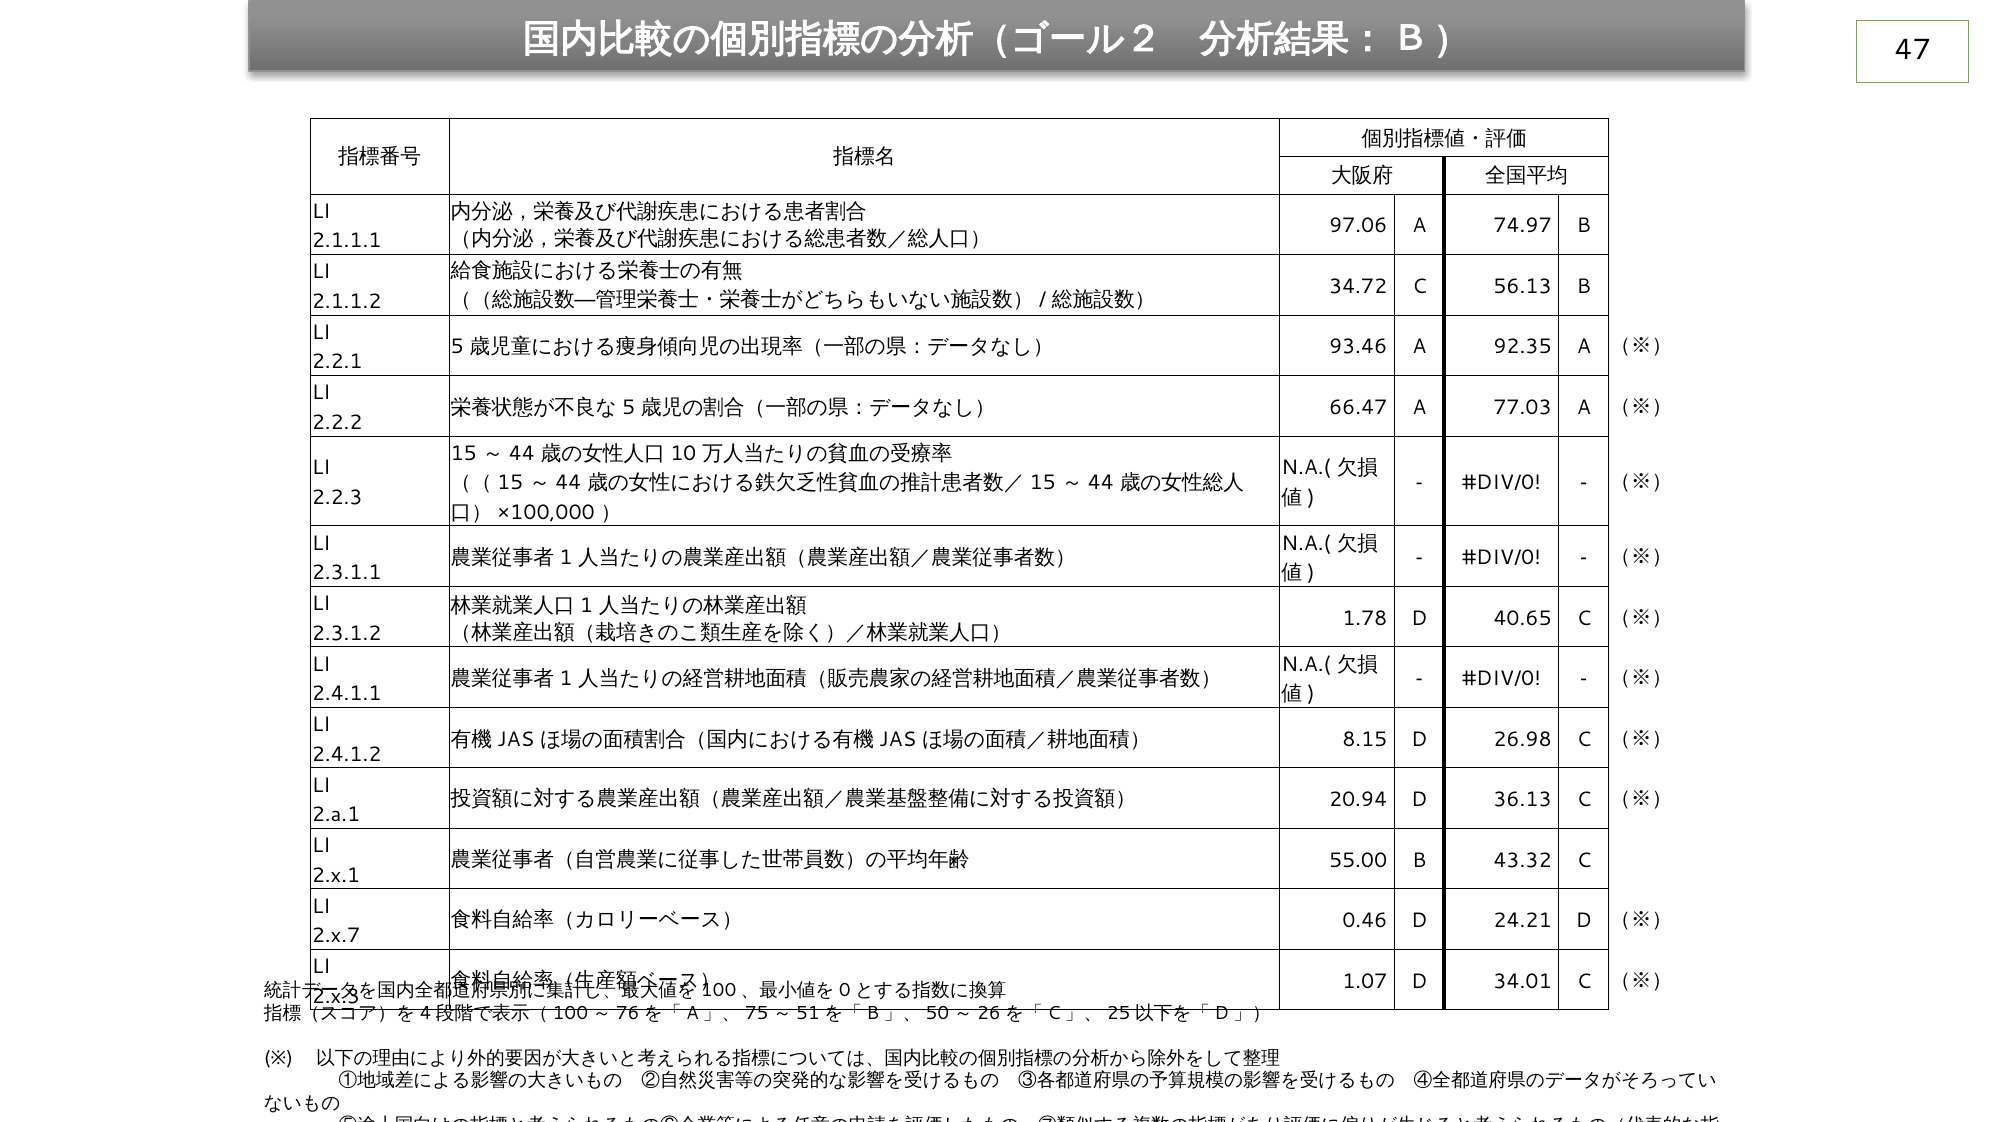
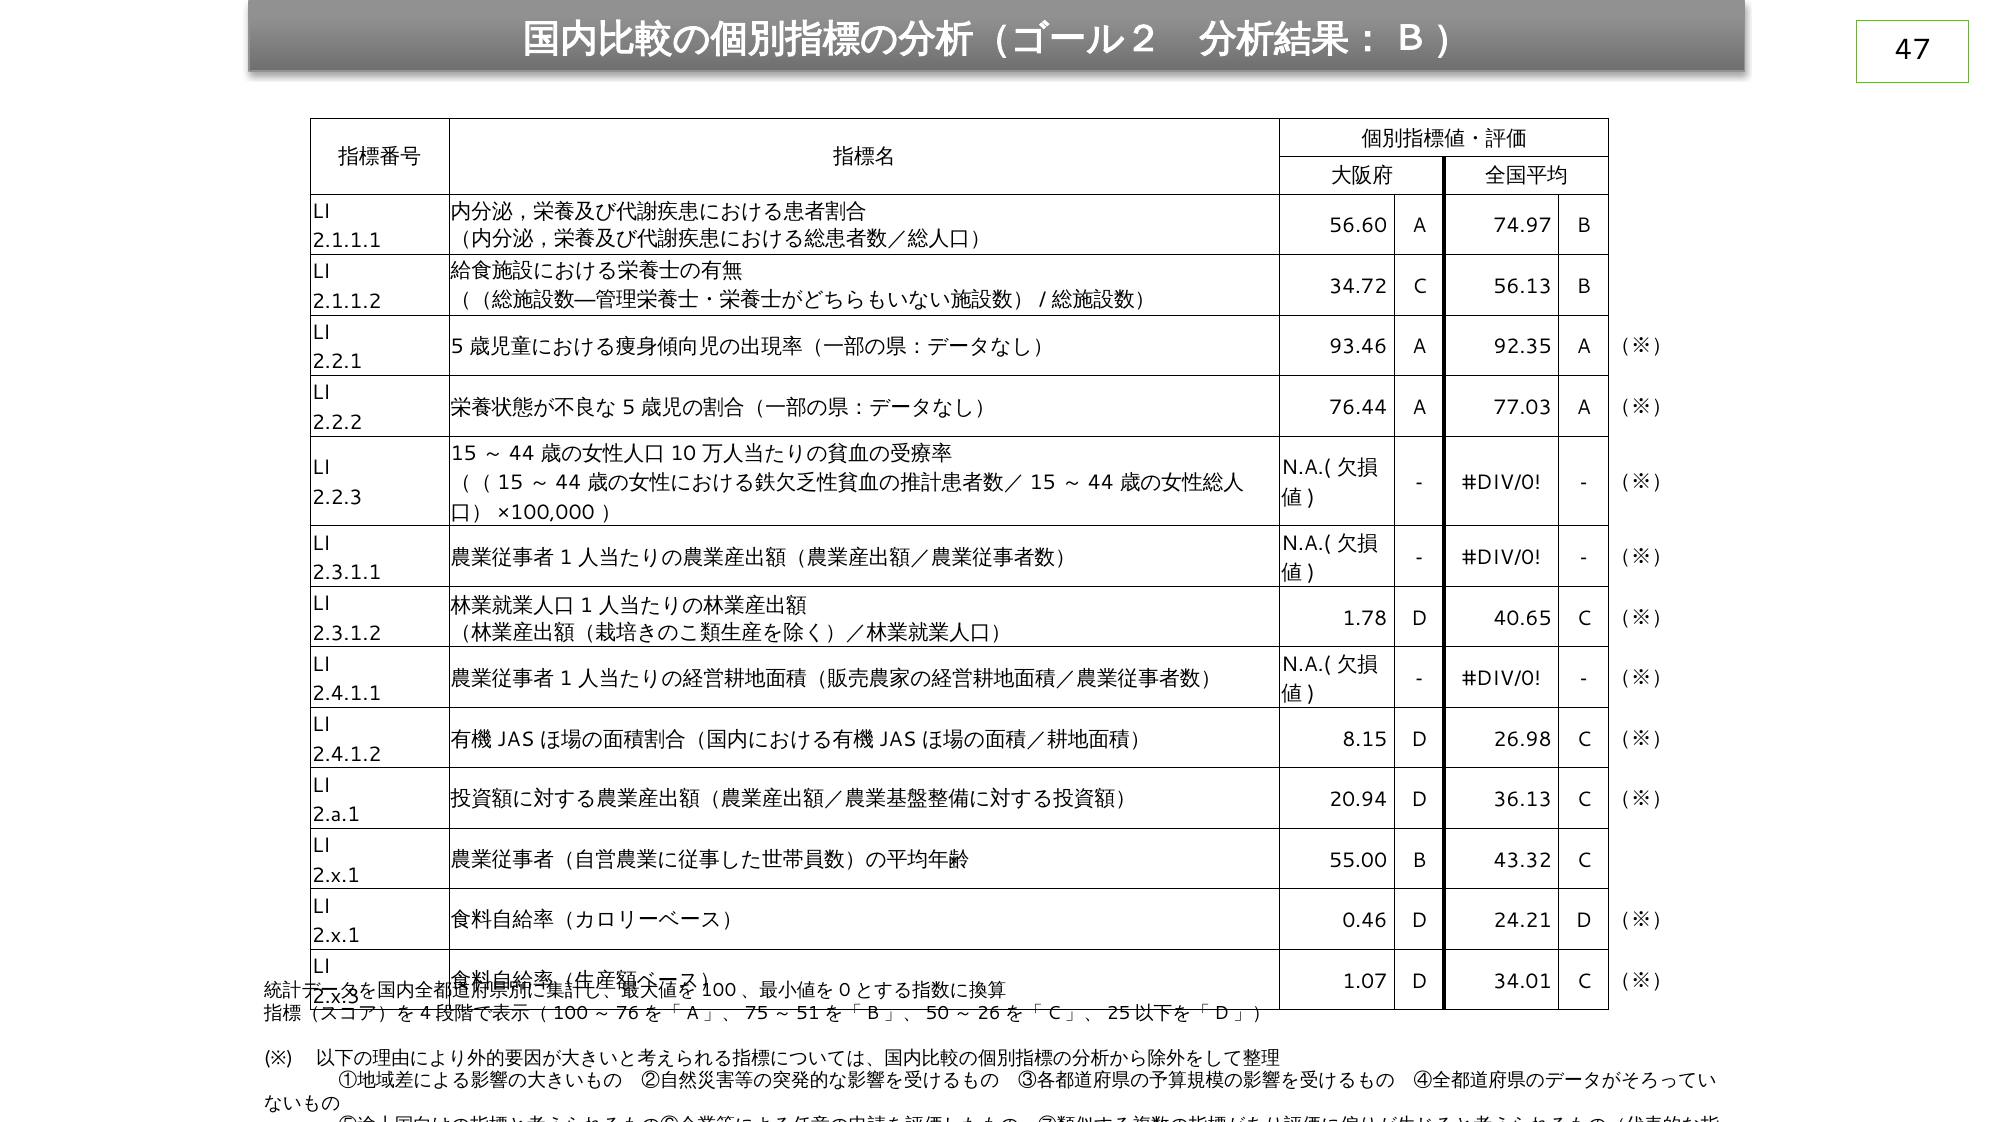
97.06: 97.06 -> 56.60 (1358, 226)
66.47: 66.47 -> 76.44 (1358, 407)
2.x.7: 2.x.7 -> 2.x.1 (336, 935)
